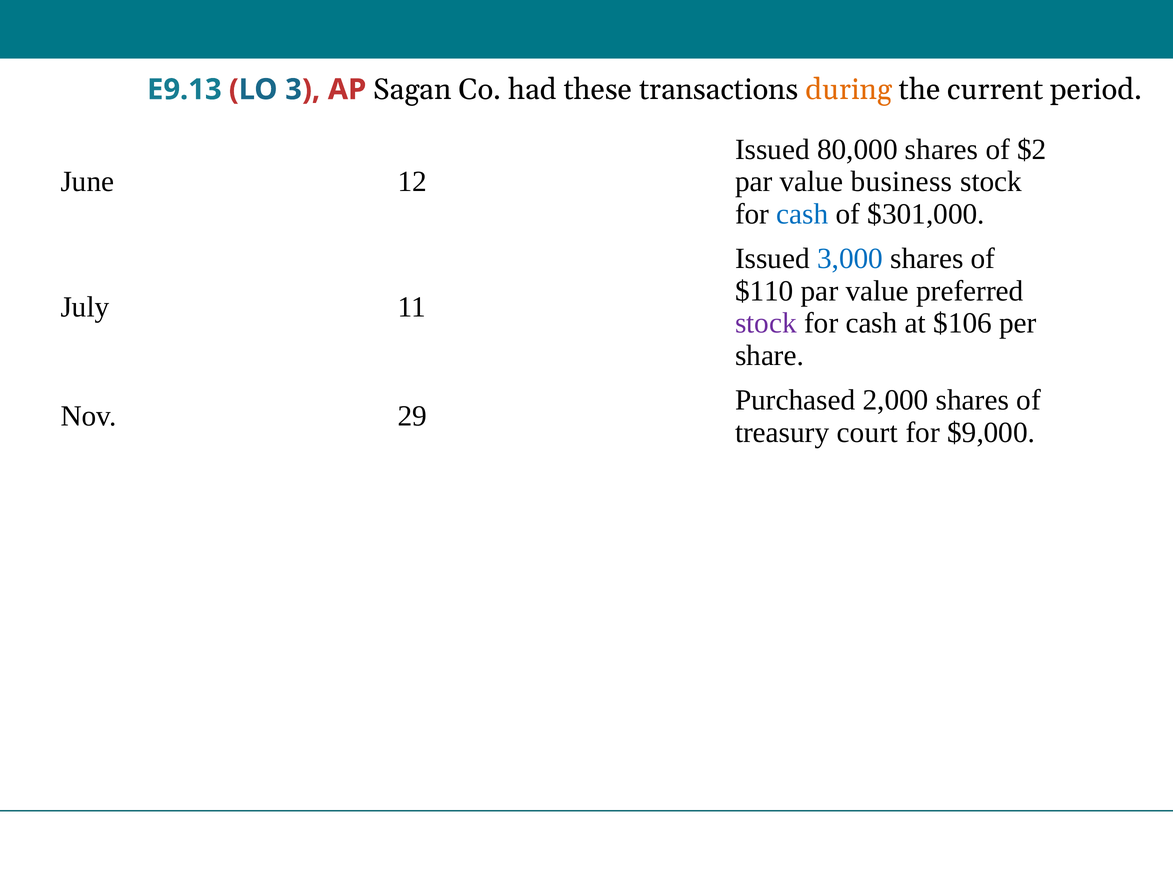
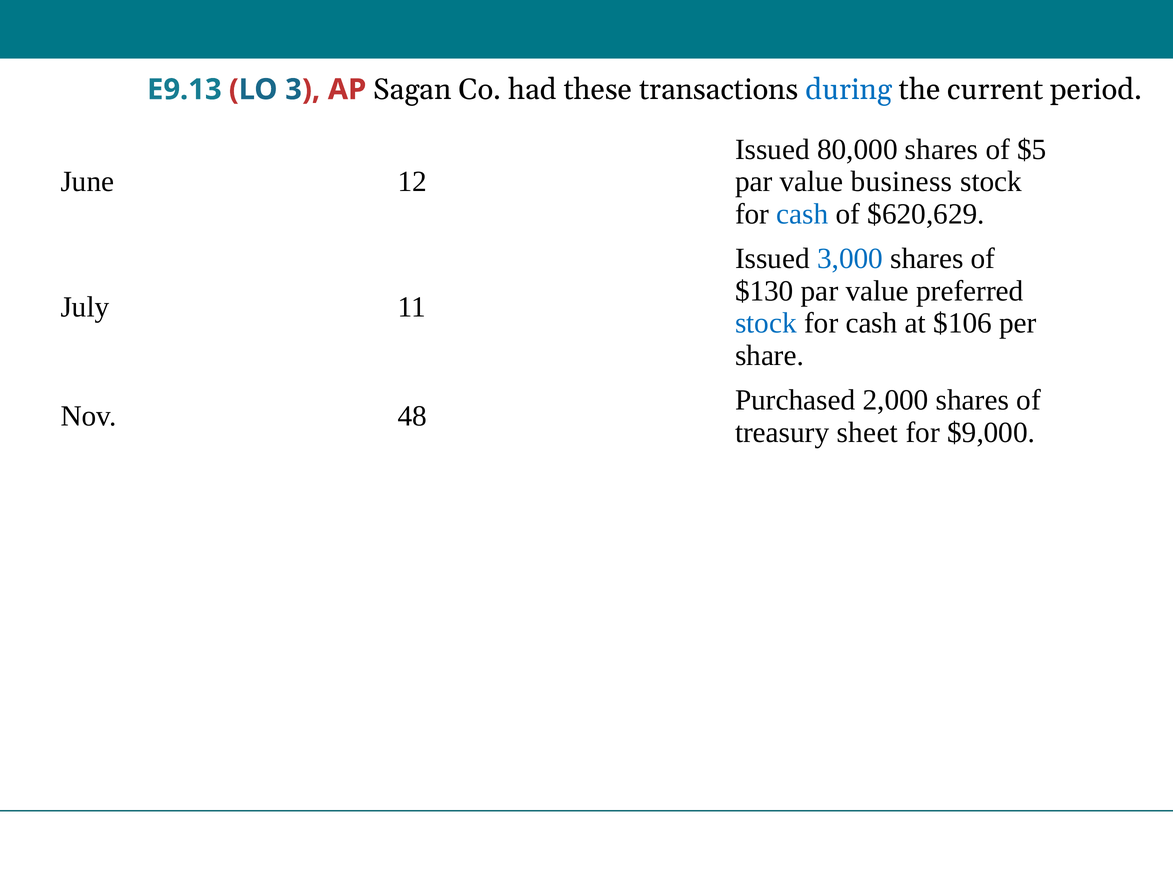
during colour: orange -> blue (849, 90)
$2: $2 -> $5 (1032, 149)
$301,000: $301,000 -> $620,629 (926, 214)
$110: $110 -> $130 (764, 291)
stock colour: purple -> blue (766, 324)
29: 29 -> 48 (412, 417)
court: court -> sheet (867, 433)
